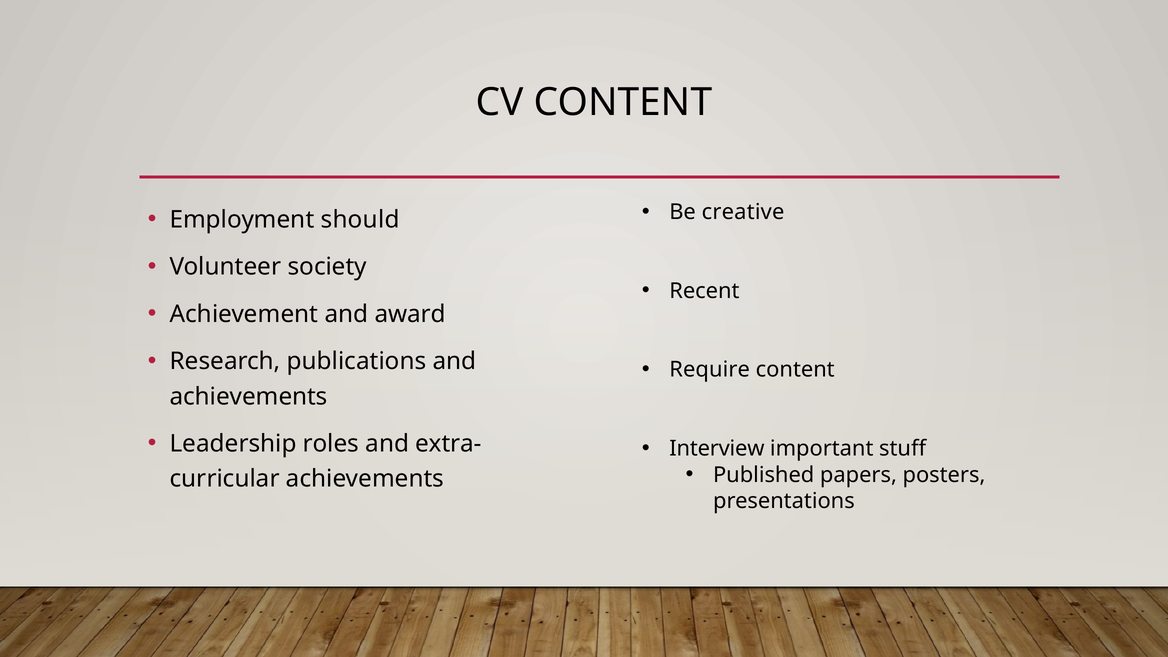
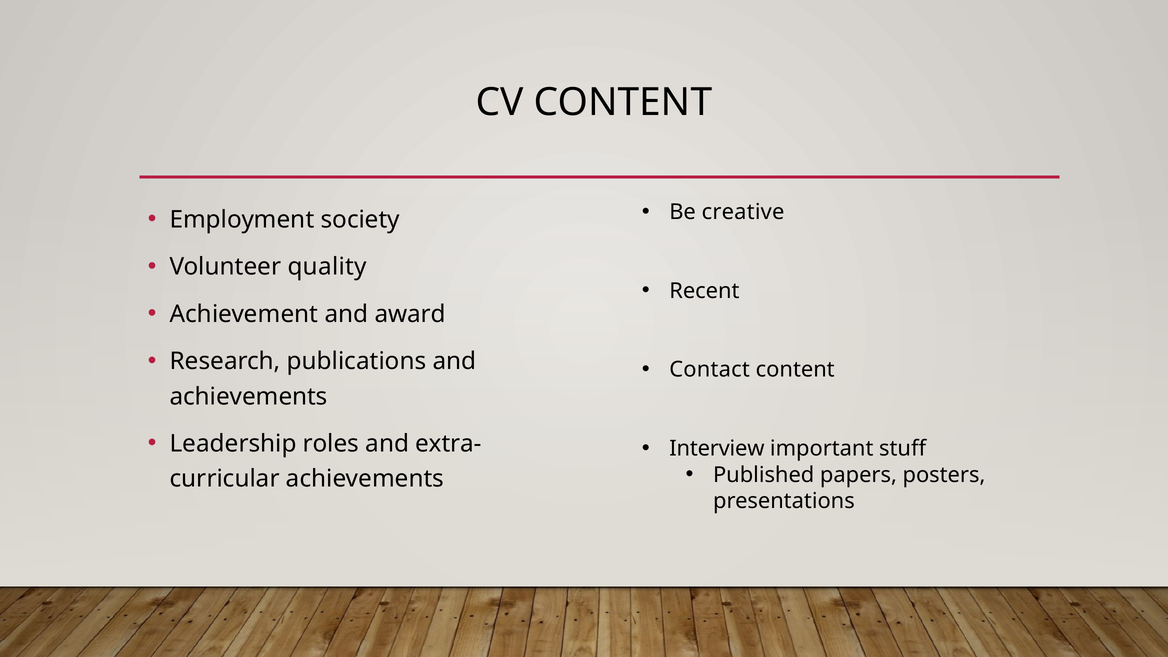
should: should -> society (360, 220)
society: society -> quality (327, 267)
Require: Require -> Contact (710, 370)
